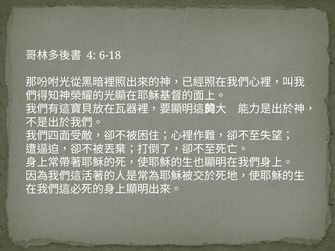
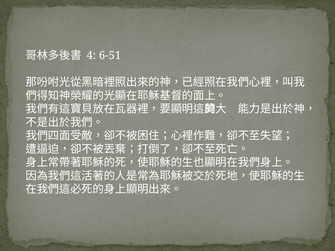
6-18: 6-18 -> 6-51 (110, 55)
